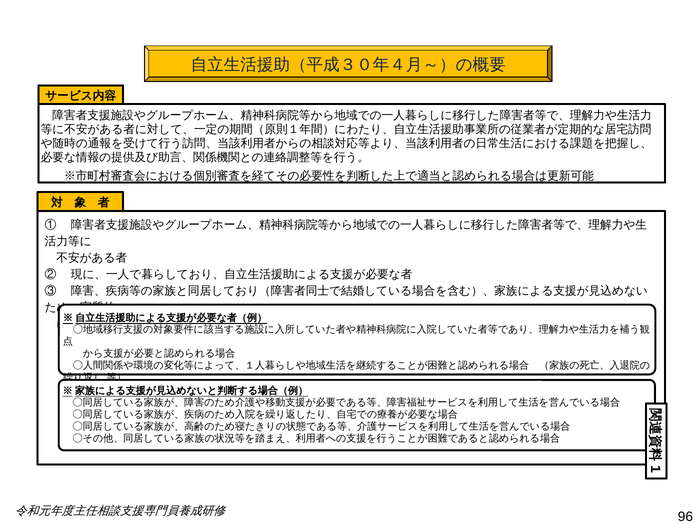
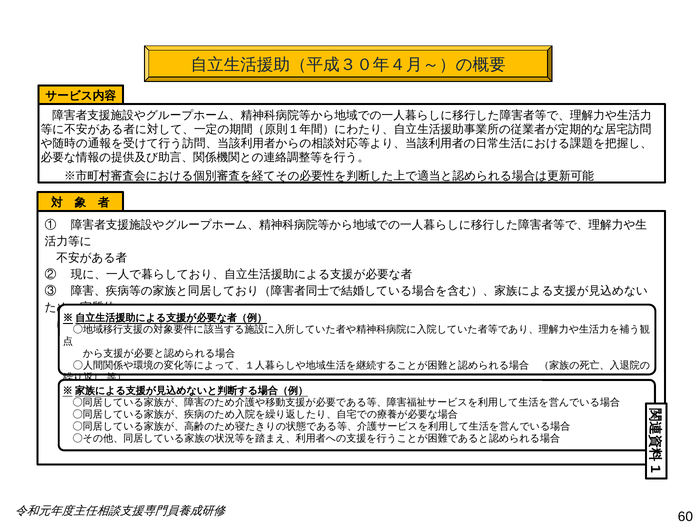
96: 96 -> 60 (685, 517)
